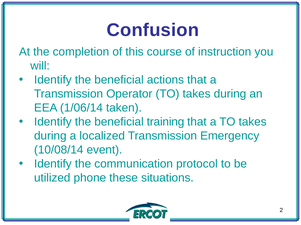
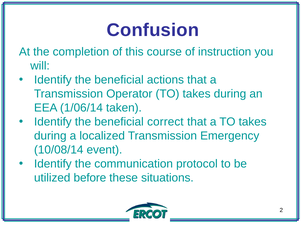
training: training -> correct (165, 122)
phone: phone -> before (90, 178)
